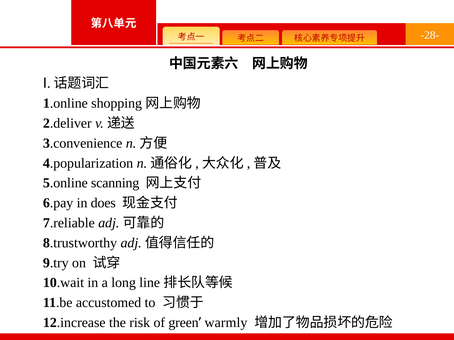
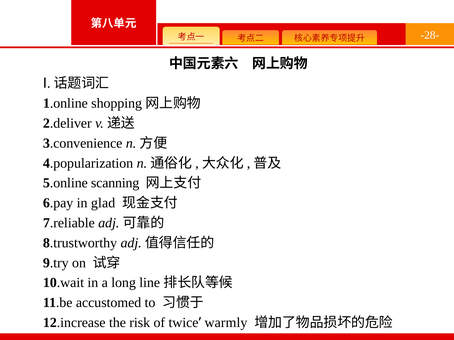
does: does -> glad (103, 203)
green: green -> twice (183, 323)
